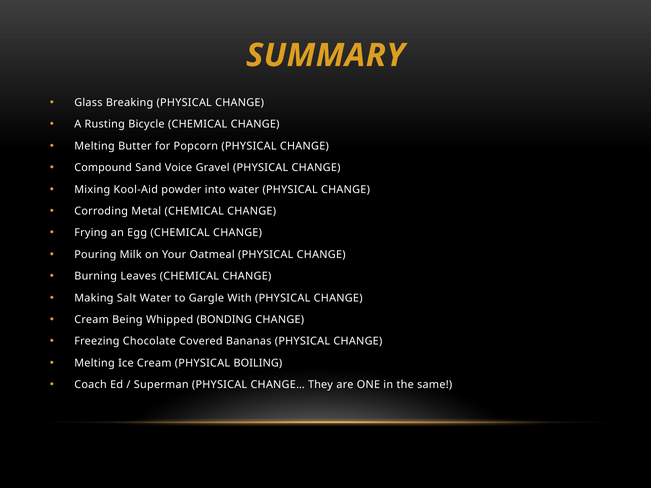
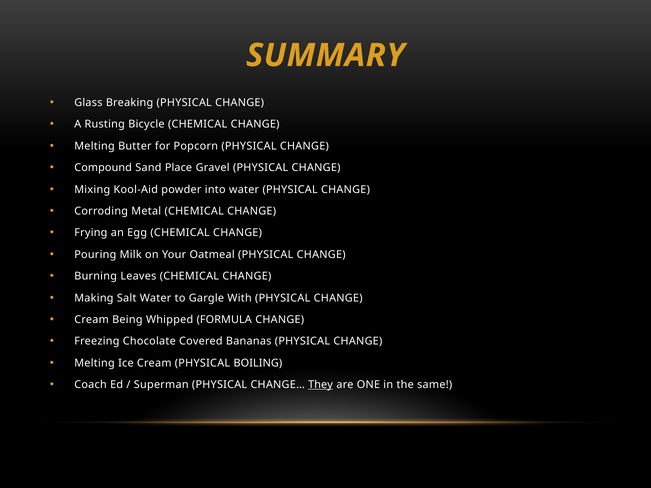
Voice: Voice -> Place (179, 168)
BONDING: BONDING -> FORMULA (224, 320)
They underline: none -> present (321, 385)
